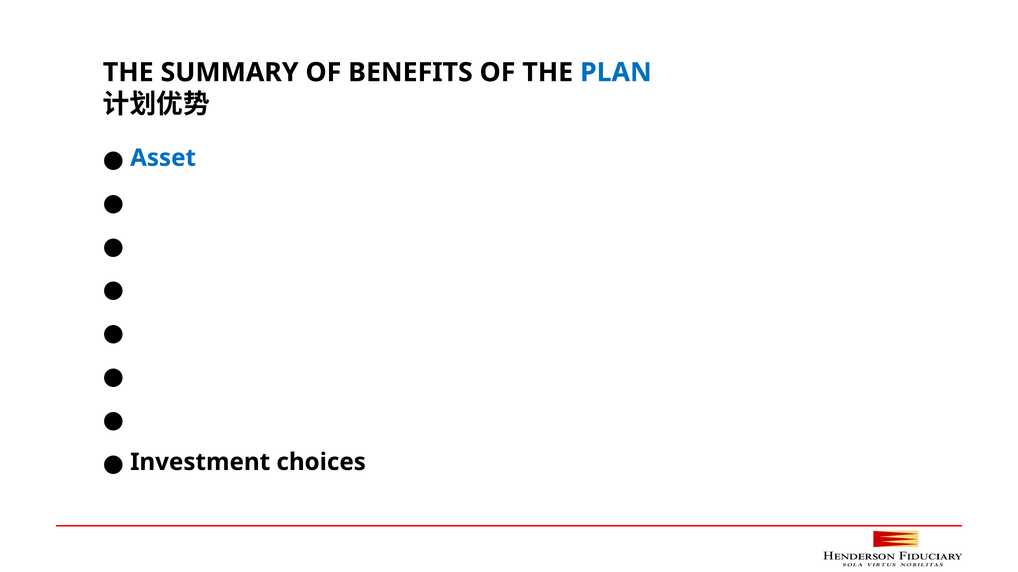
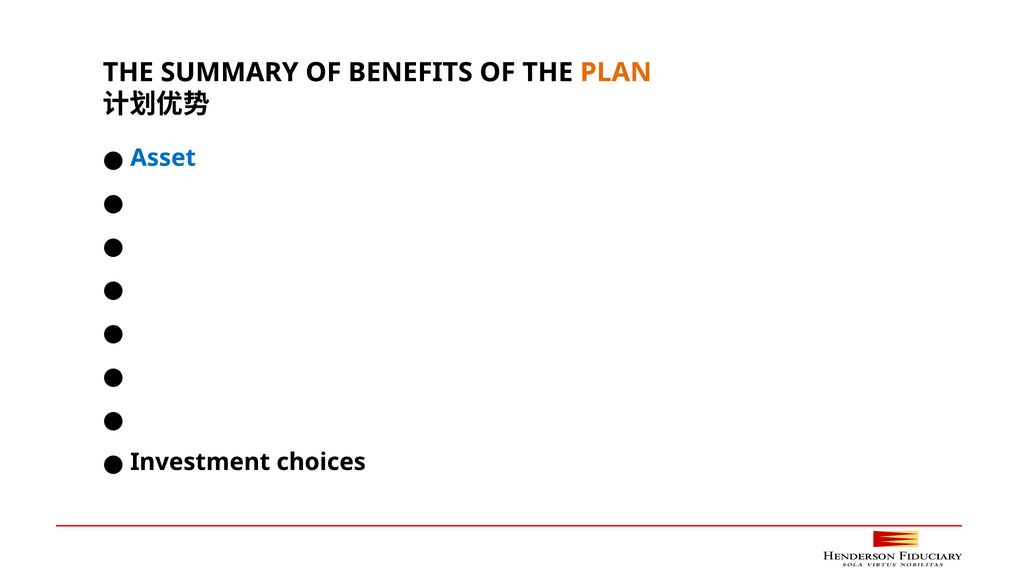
PLAN colour: blue -> orange (616, 72)
